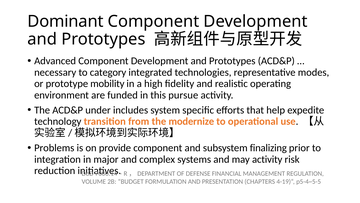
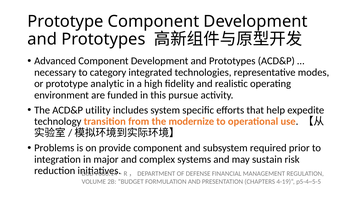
Dominant: Dominant -> Prototype (65, 21)
mobility: mobility -> analytic (107, 83)
under: under -> utility (98, 110)
finalizing: finalizing -> required (268, 148)
may activity: activity -> sustain (267, 159)
